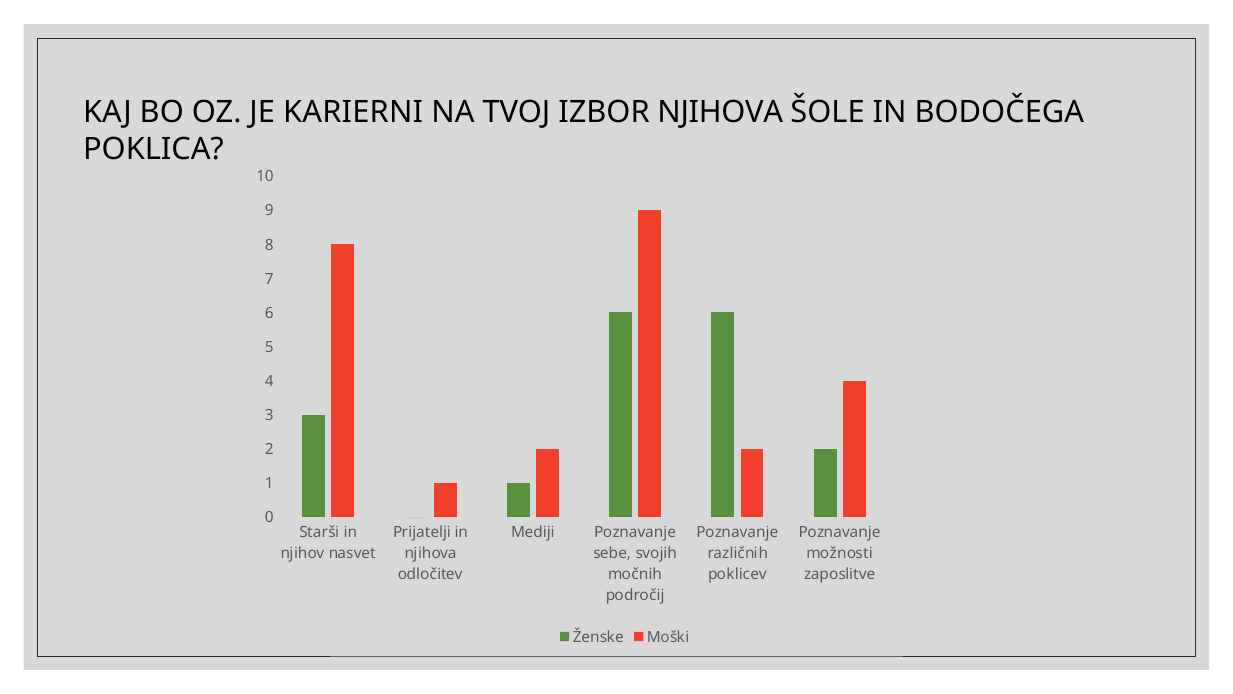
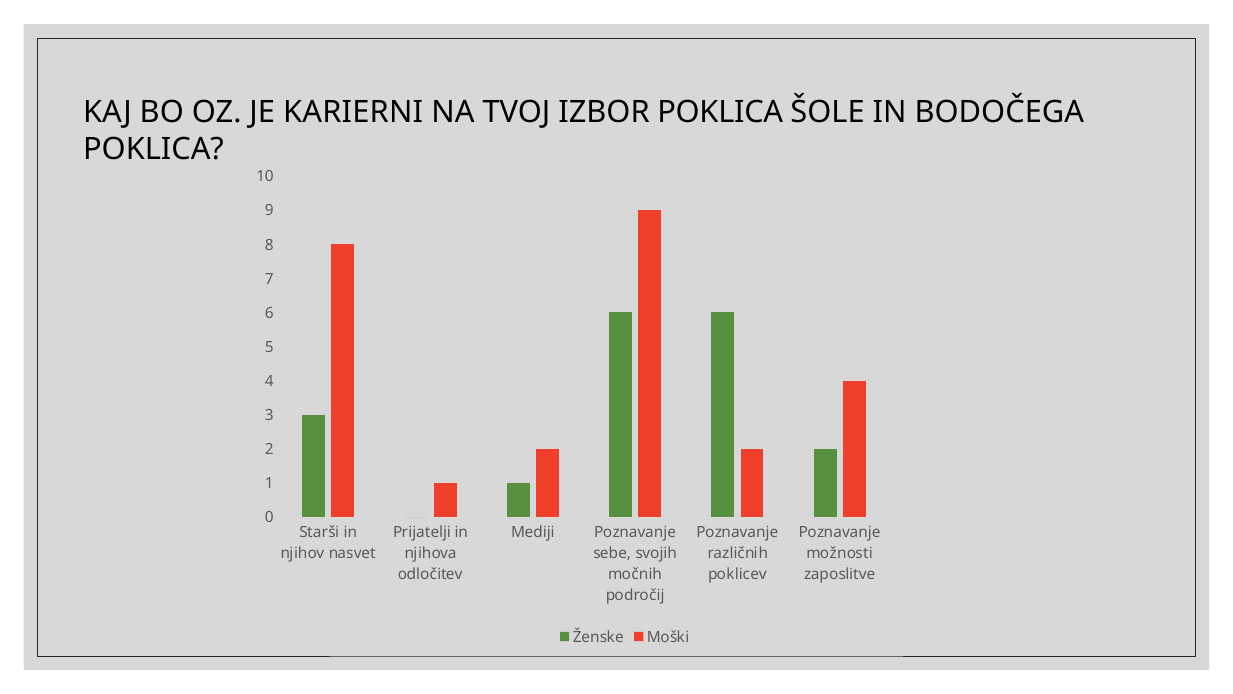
IZBOR NJIHOVA: NJIHOVA -> POKLICA (720, 113)
